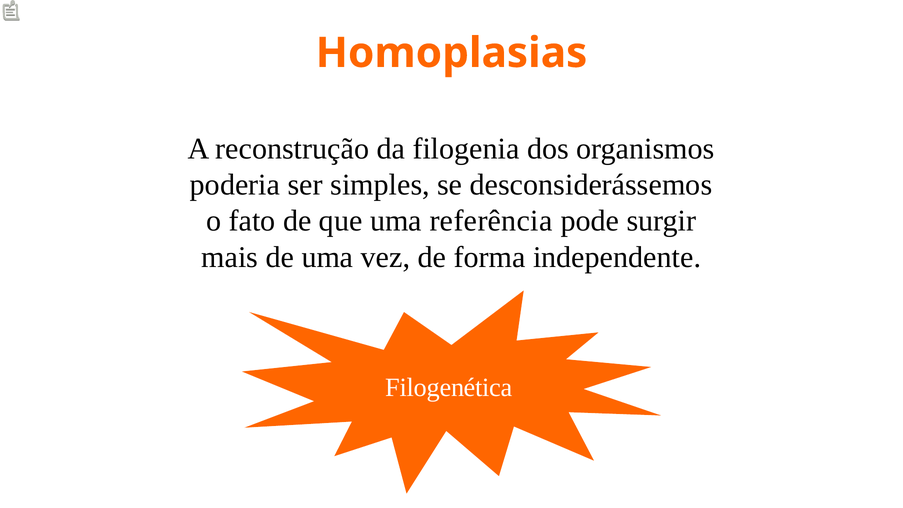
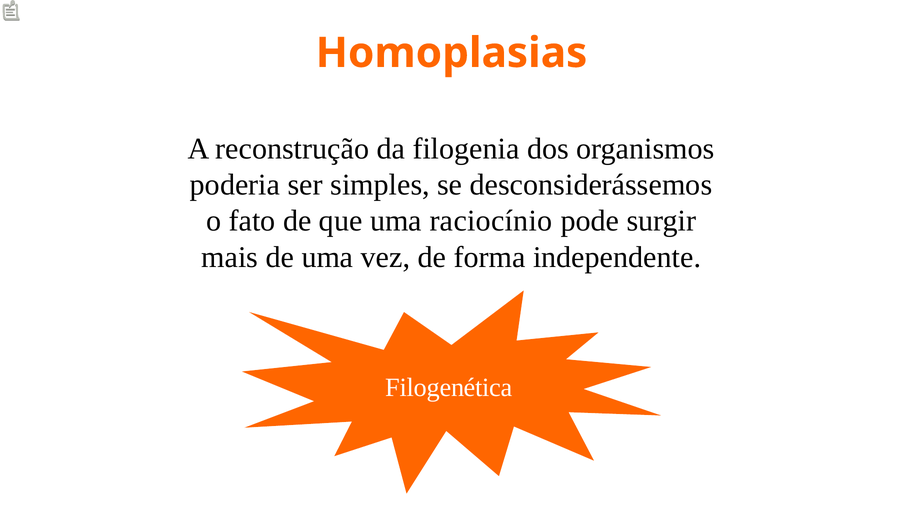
referência: referência -> raciocínio (491, 221)
